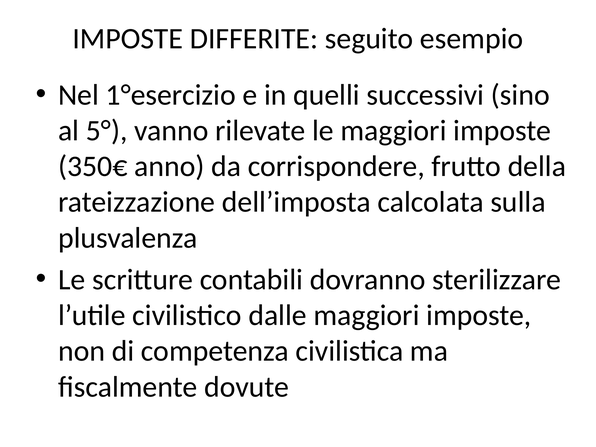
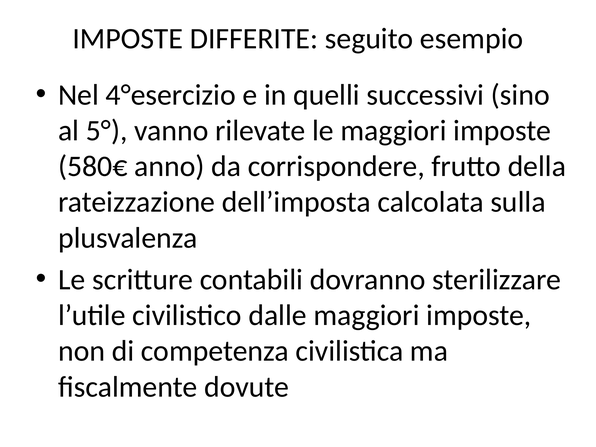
1°esercizio: 1°esercizio -> 4°esercizio (171, 95)
350€: 350€ -> 580€ (93, 166)
